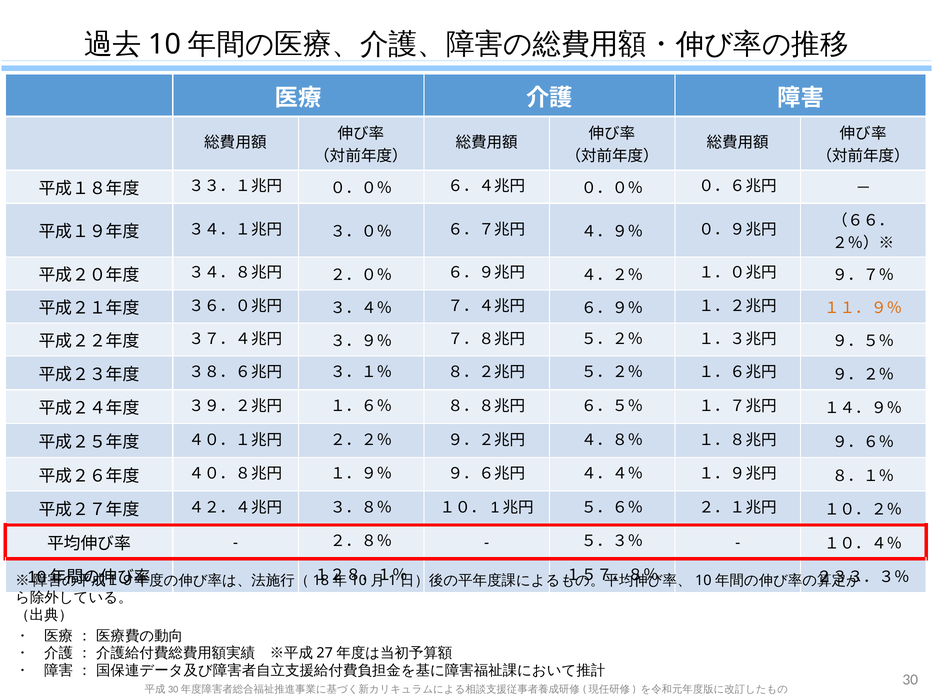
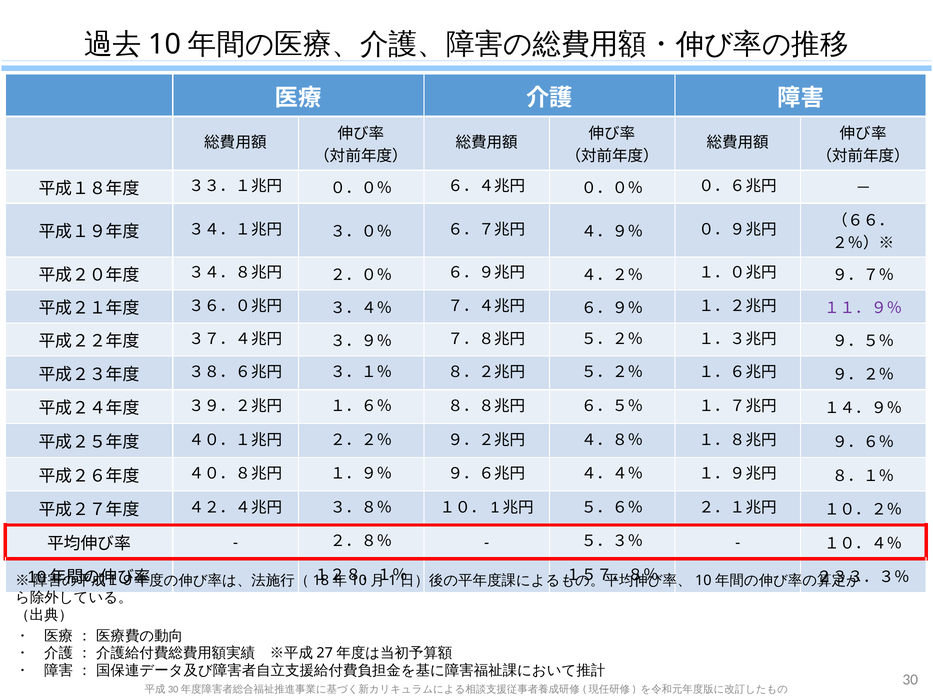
１１．９％ colour: orange -> purple (863, 308)
